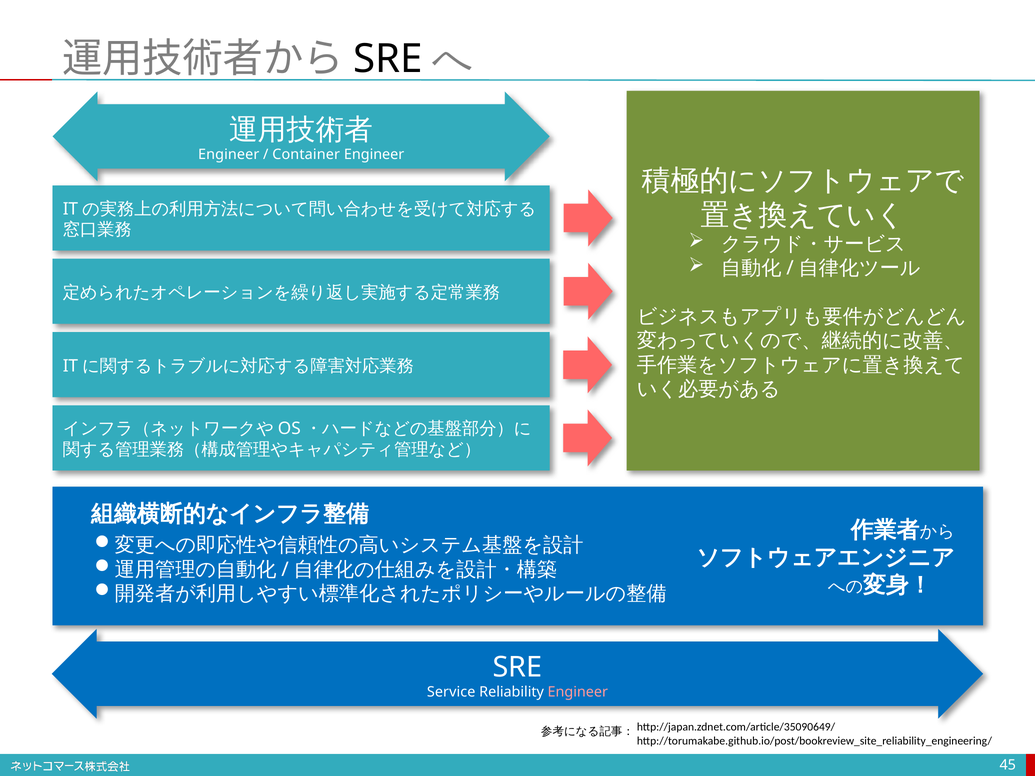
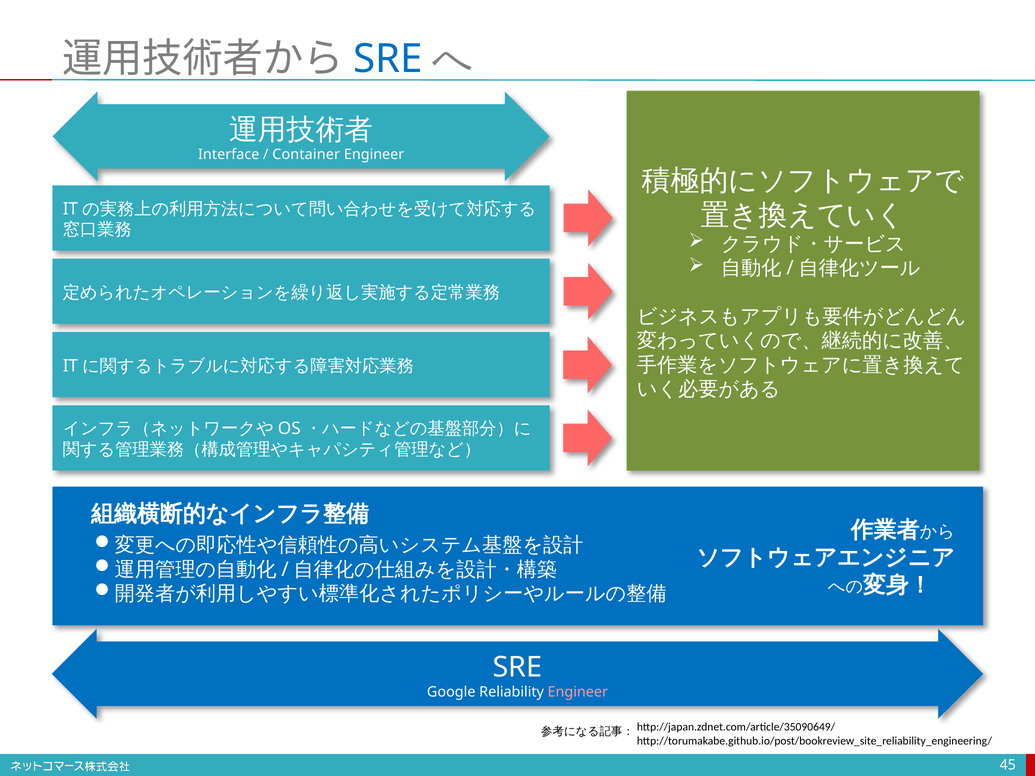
SRE colour: black -> blue (388, 59)
Engineer: Engineer -> Interface (229, 155)
Service: Service -> Google (451, 692)
